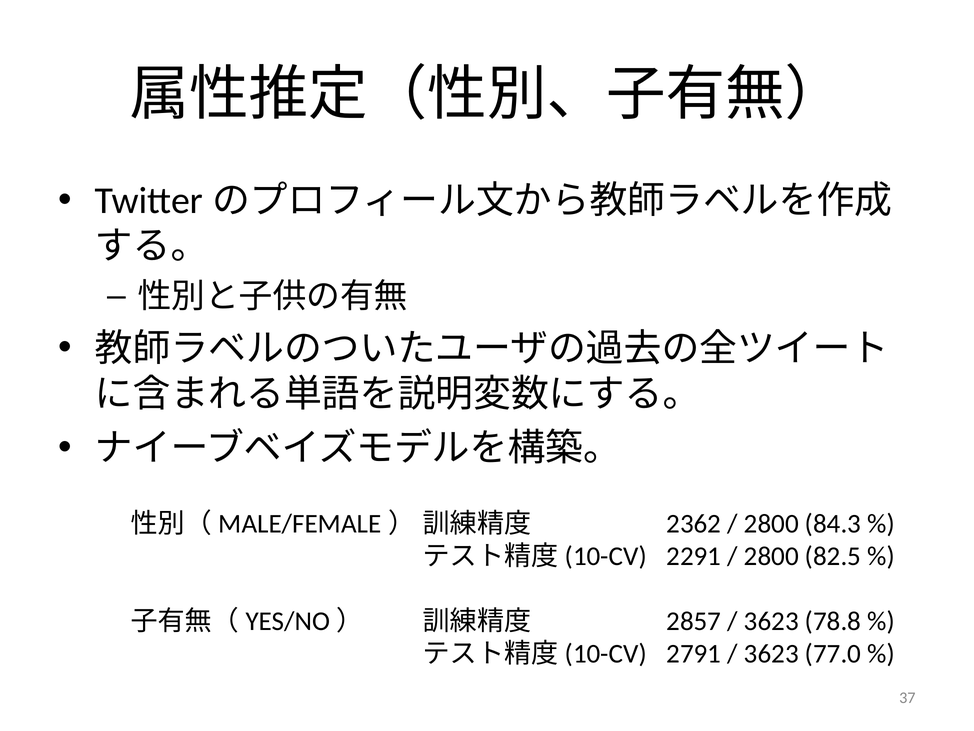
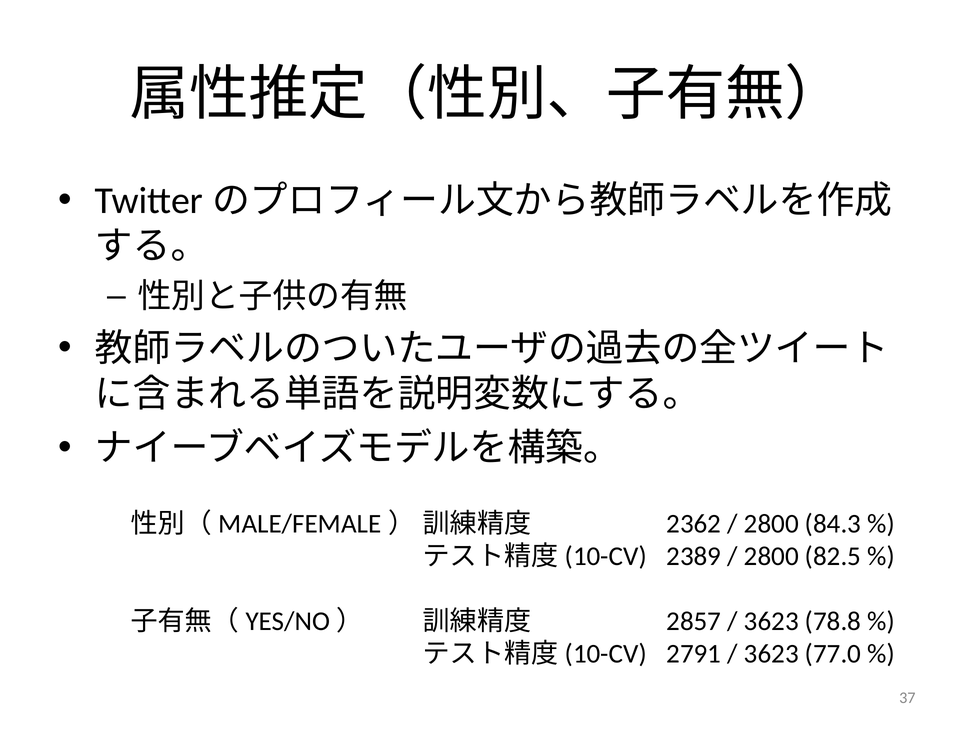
2291: 2291 -> 2389 (694, 556)
